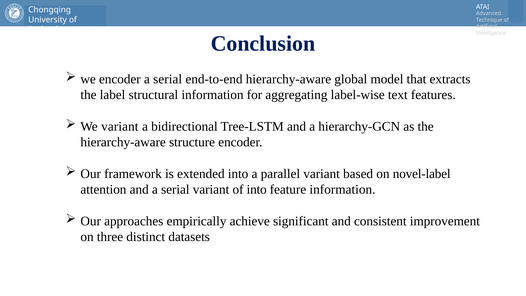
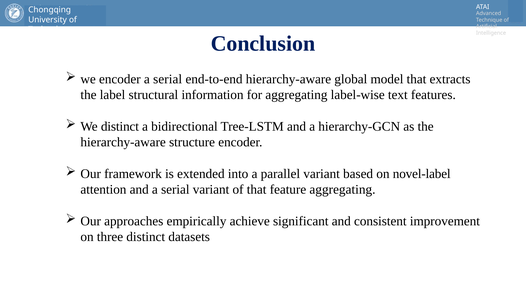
We variant: variant -> distinct (120, 126)
of into: into -> that (257, 189)
feature information: information -> aggregating (342, 189)
